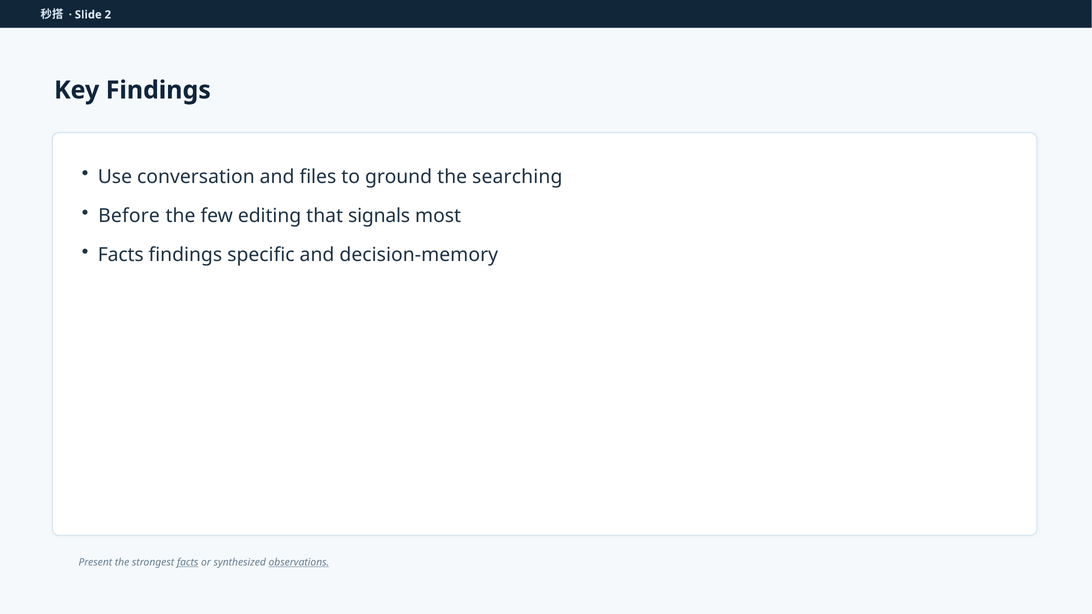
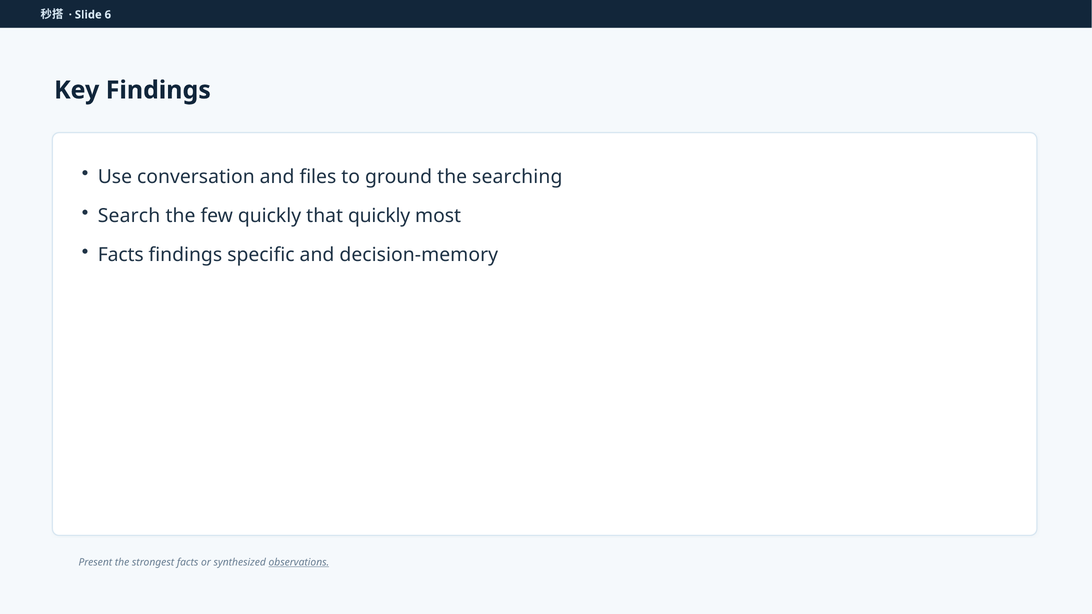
2: 2 -> 6 (108, 15)
Before: Before -> Search (129, 216)
few editing: editing -> quickly (270, 216)
that signals: signals -> quickly (379, 216)
facts underline: present -> none (188, 563)
